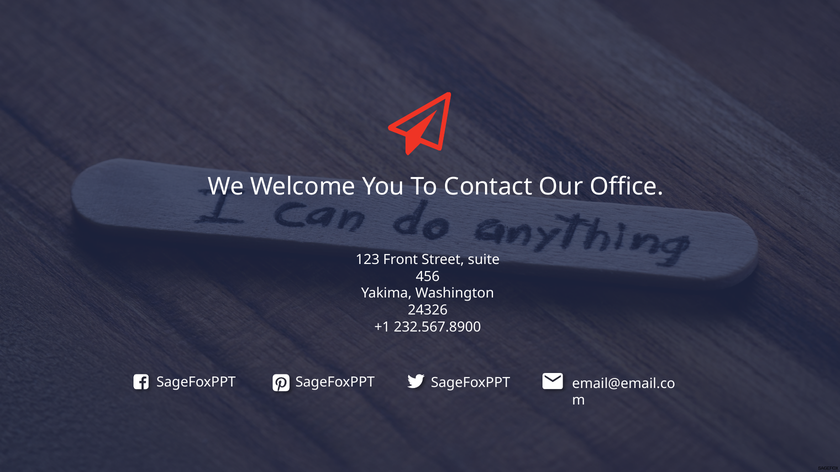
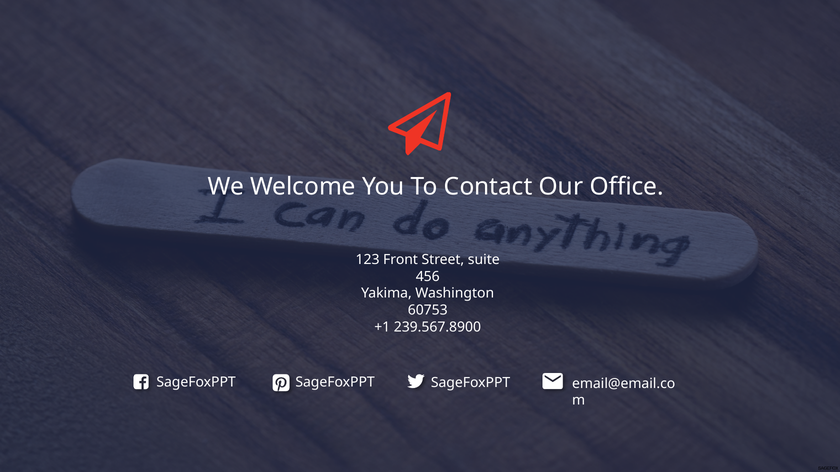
24326: 24326 -> 60753 (428, 310)
232.567.8900: 232.567.8900 -> 239.567.8900 (437, 327)
